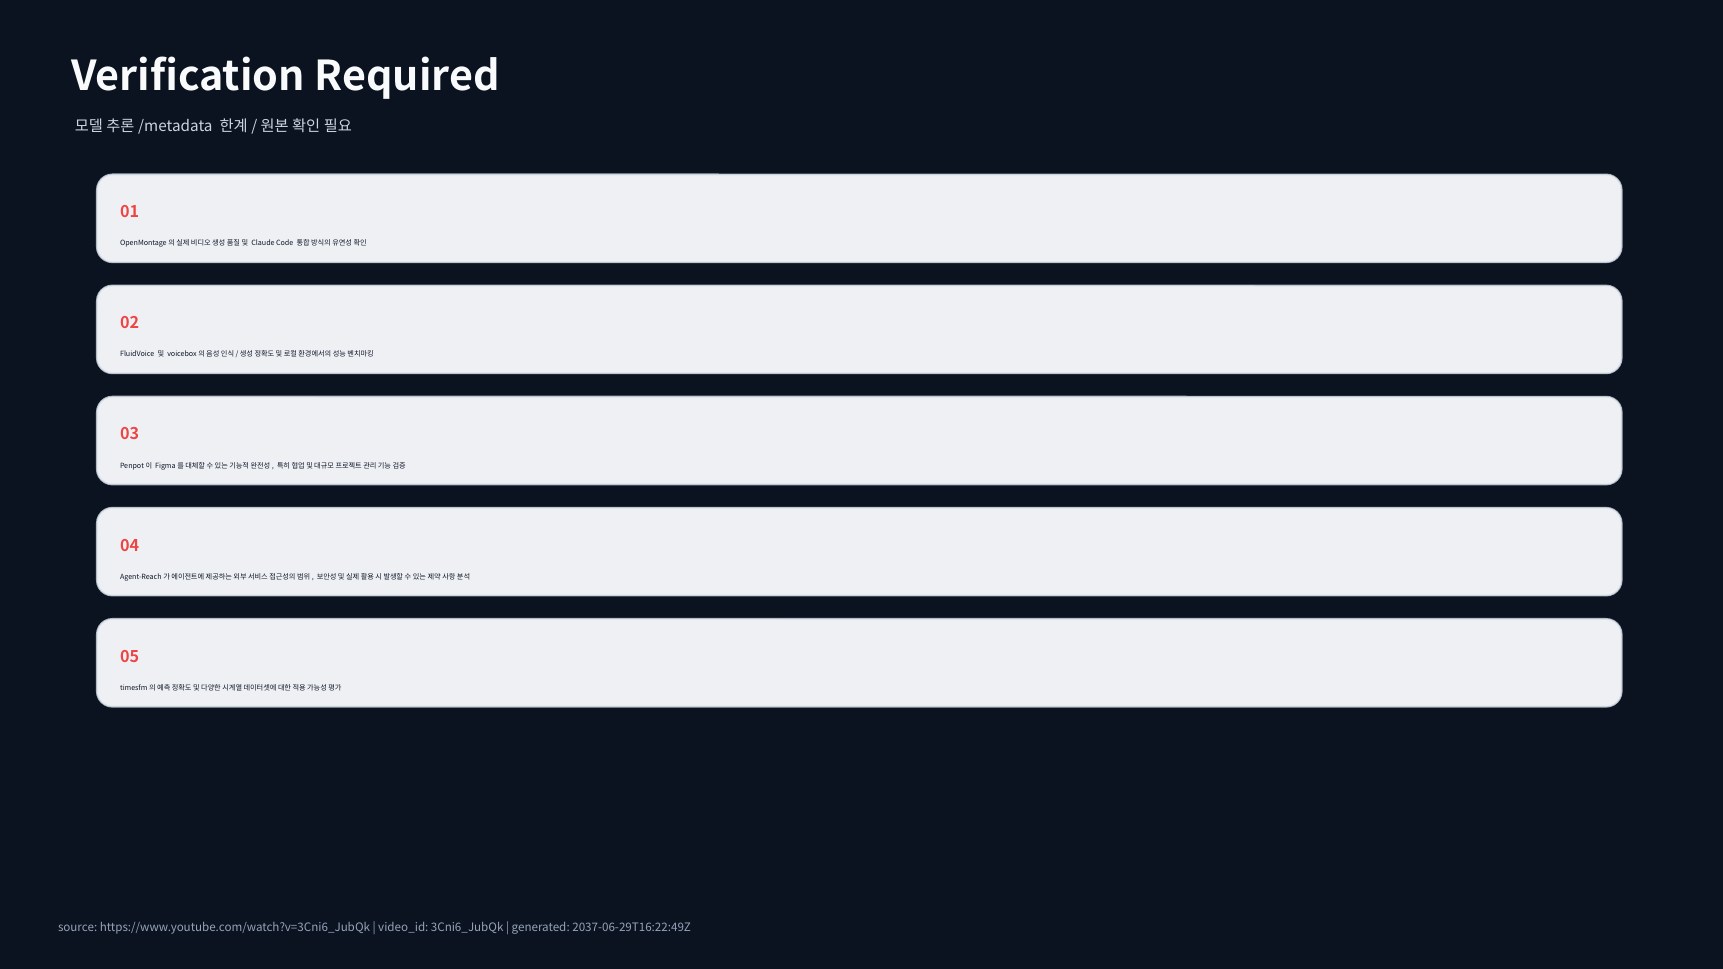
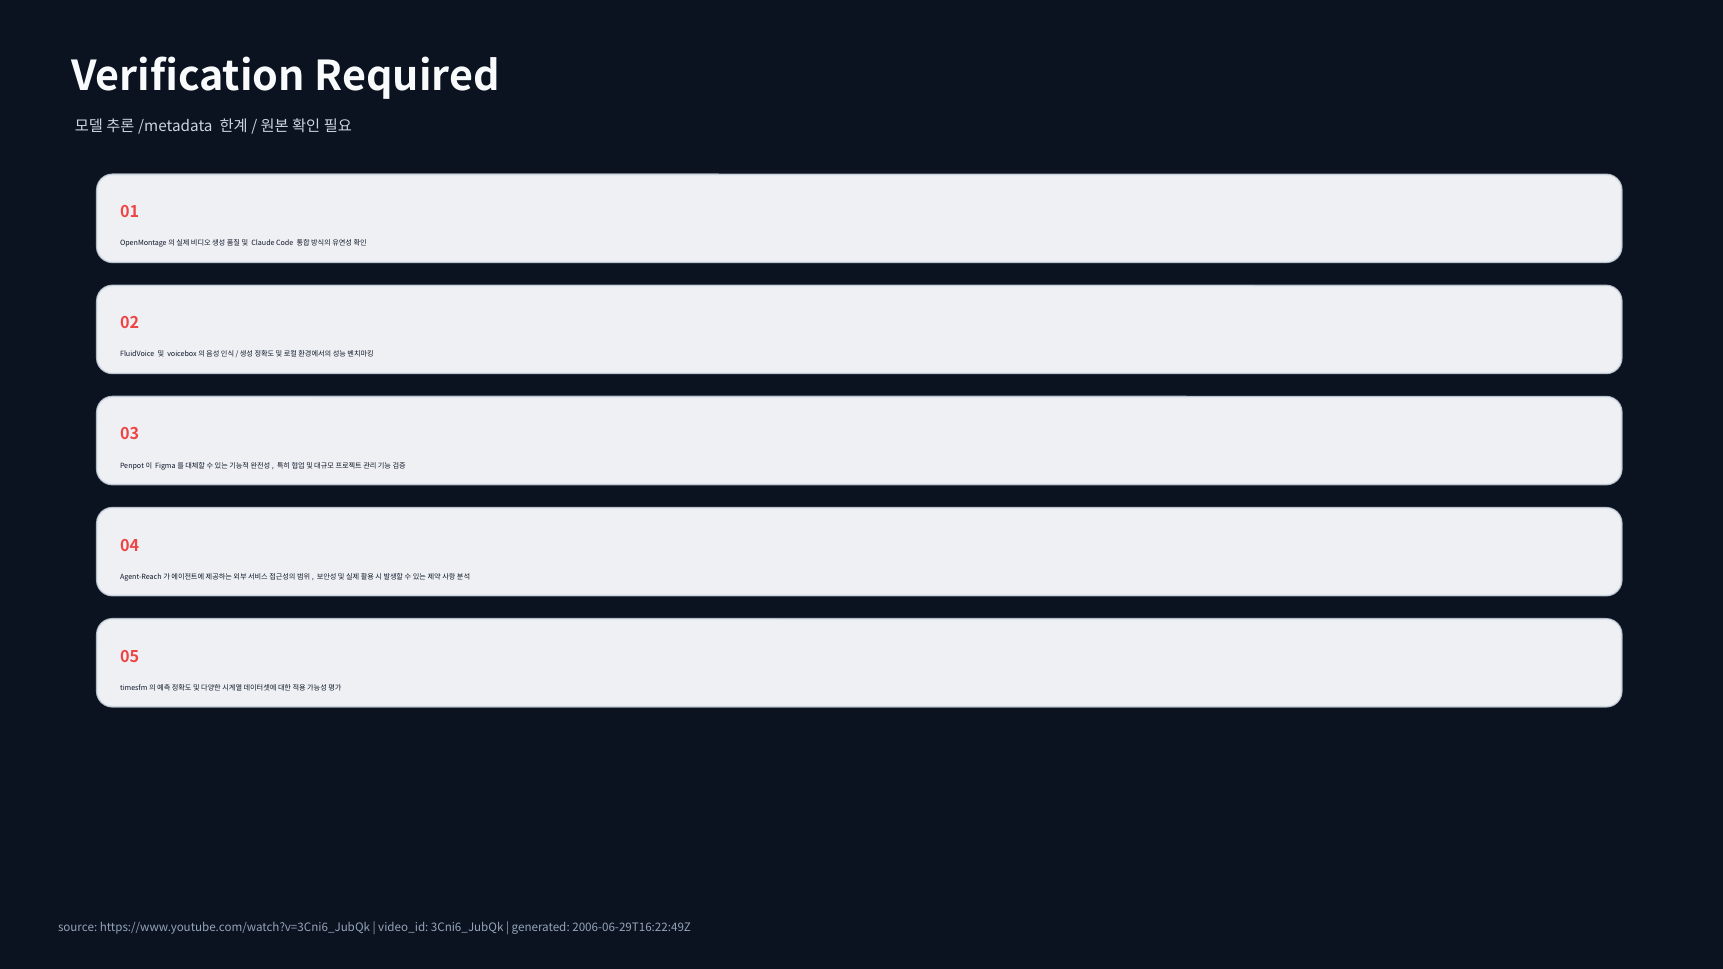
2037-06-29T16:22:49Z: 2037-06-29T16:22:49Z -> 2006-06-29T16:22:49Z (632, 928)
